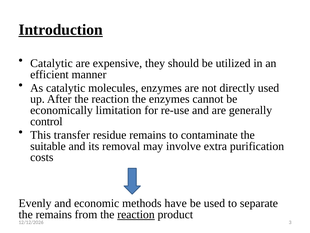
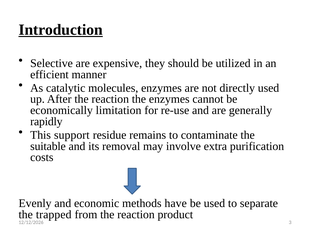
Catalytic: Catalytic -> Selective (52, 63)
control: control -> rapidly (46, 121)
transfer: transfer -> support (72, 135)
the remains: remains -> trapped (54, 214)
reaction underline: present -> none (136, 214)
